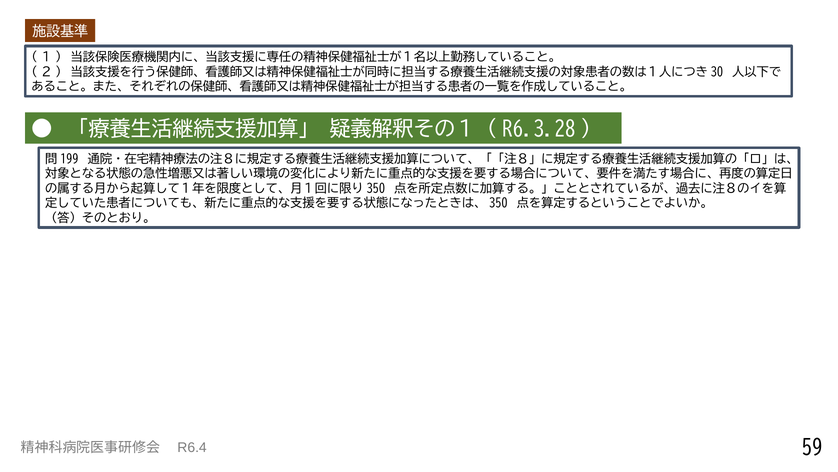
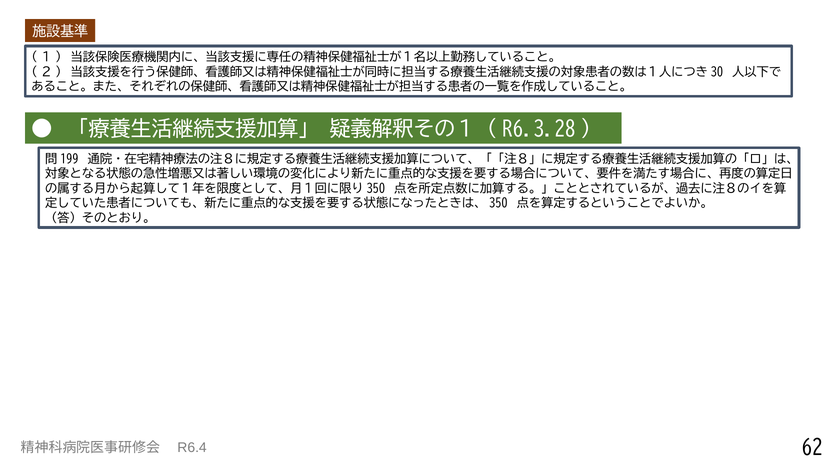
59: 59 -> 62 (812, 447)
